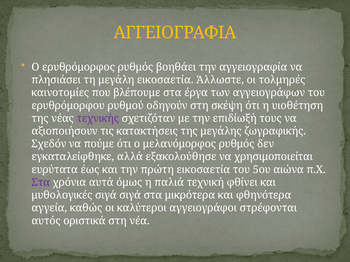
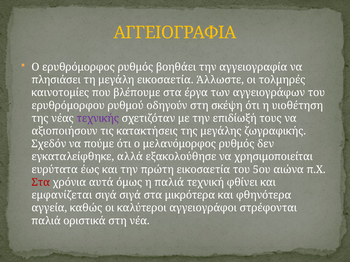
Στα colour: purple -> red (41, 183)
μυθολογικές: μυθολογικές -> εμφανίζεται (62, 196)
αυτός: αυτός -> παλιά (46, 221)
